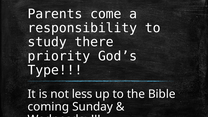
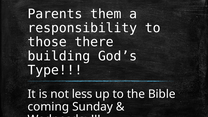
come: come -> them (106, 14)
study: study -> those (47, 42)
priority: priority -> building (59, 56)
